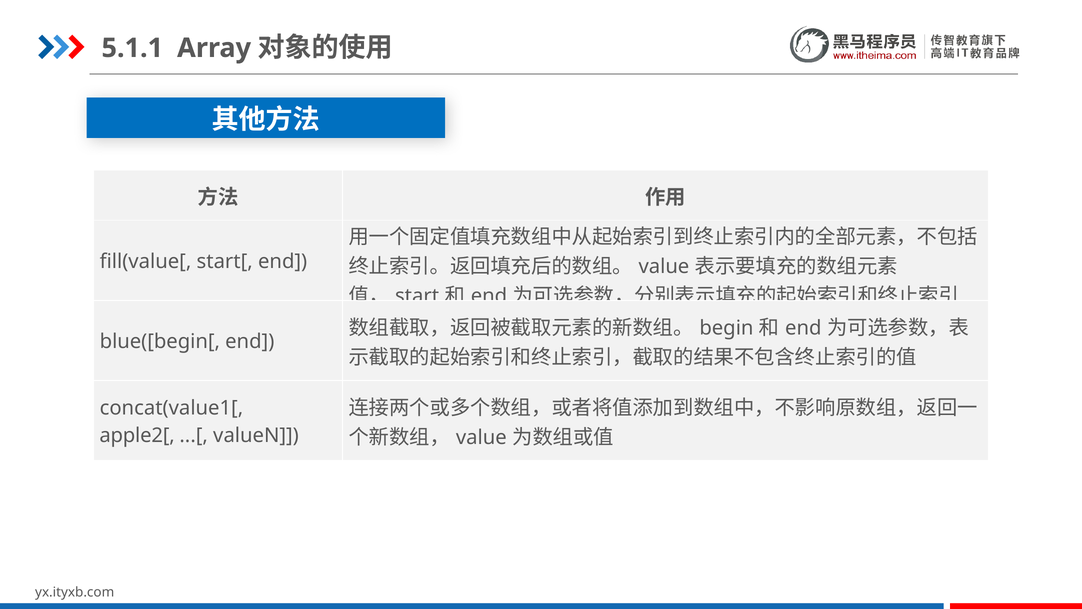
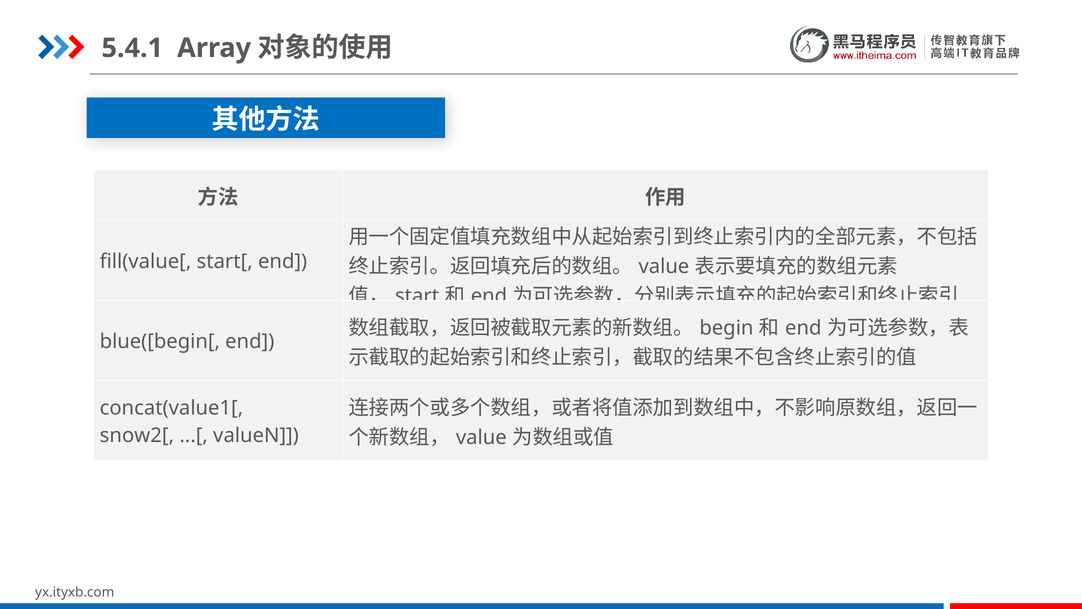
5.1.1: 5.1.1 -> 5.4.1 (132, 48)
apple2[: apple2[ -> snow2[ (137, 435)
